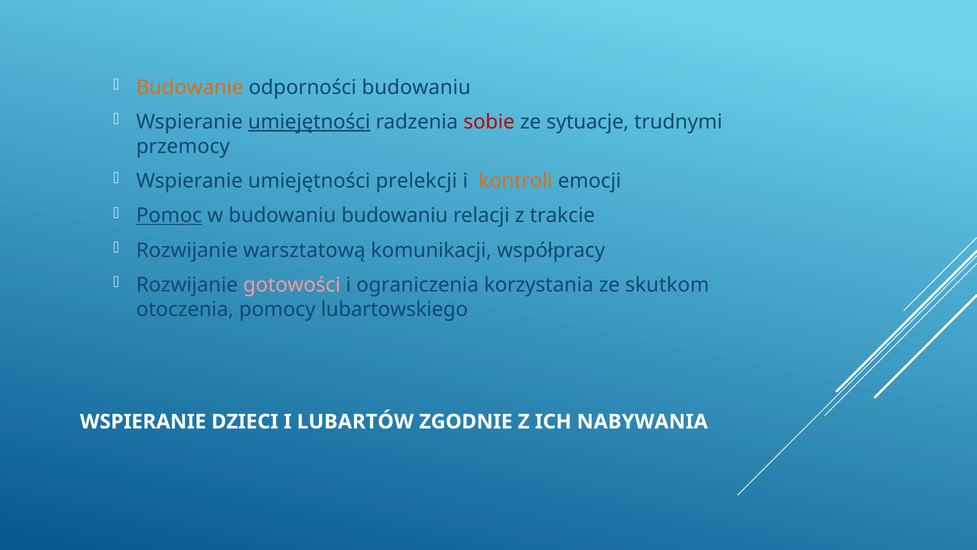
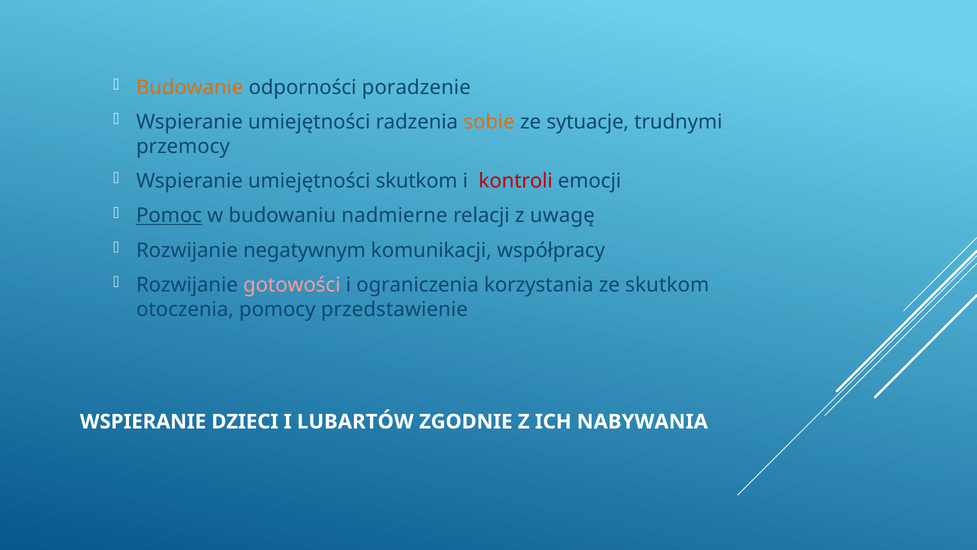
odporności budowaniu: budowaniu -> poradzenie (416, 87)
umiejętności underline: present -> none (309, 122)
sobie colour: red -> orange (489, 122)
umiejętności prelekcji: prelekcji -> skutkom (417, 181)
kontroli colour: orange -> red (516, 181)
budowaniu budowaniu: budowaniu -> nadmierne (395, 215)
trakcie: trakcie -> uwagę (562, 215)
warsztatową: warsztatową -> negatywnym (304, 250)
lubartowskiego: lubartowskiego -> przedstawienie (394, 309)
